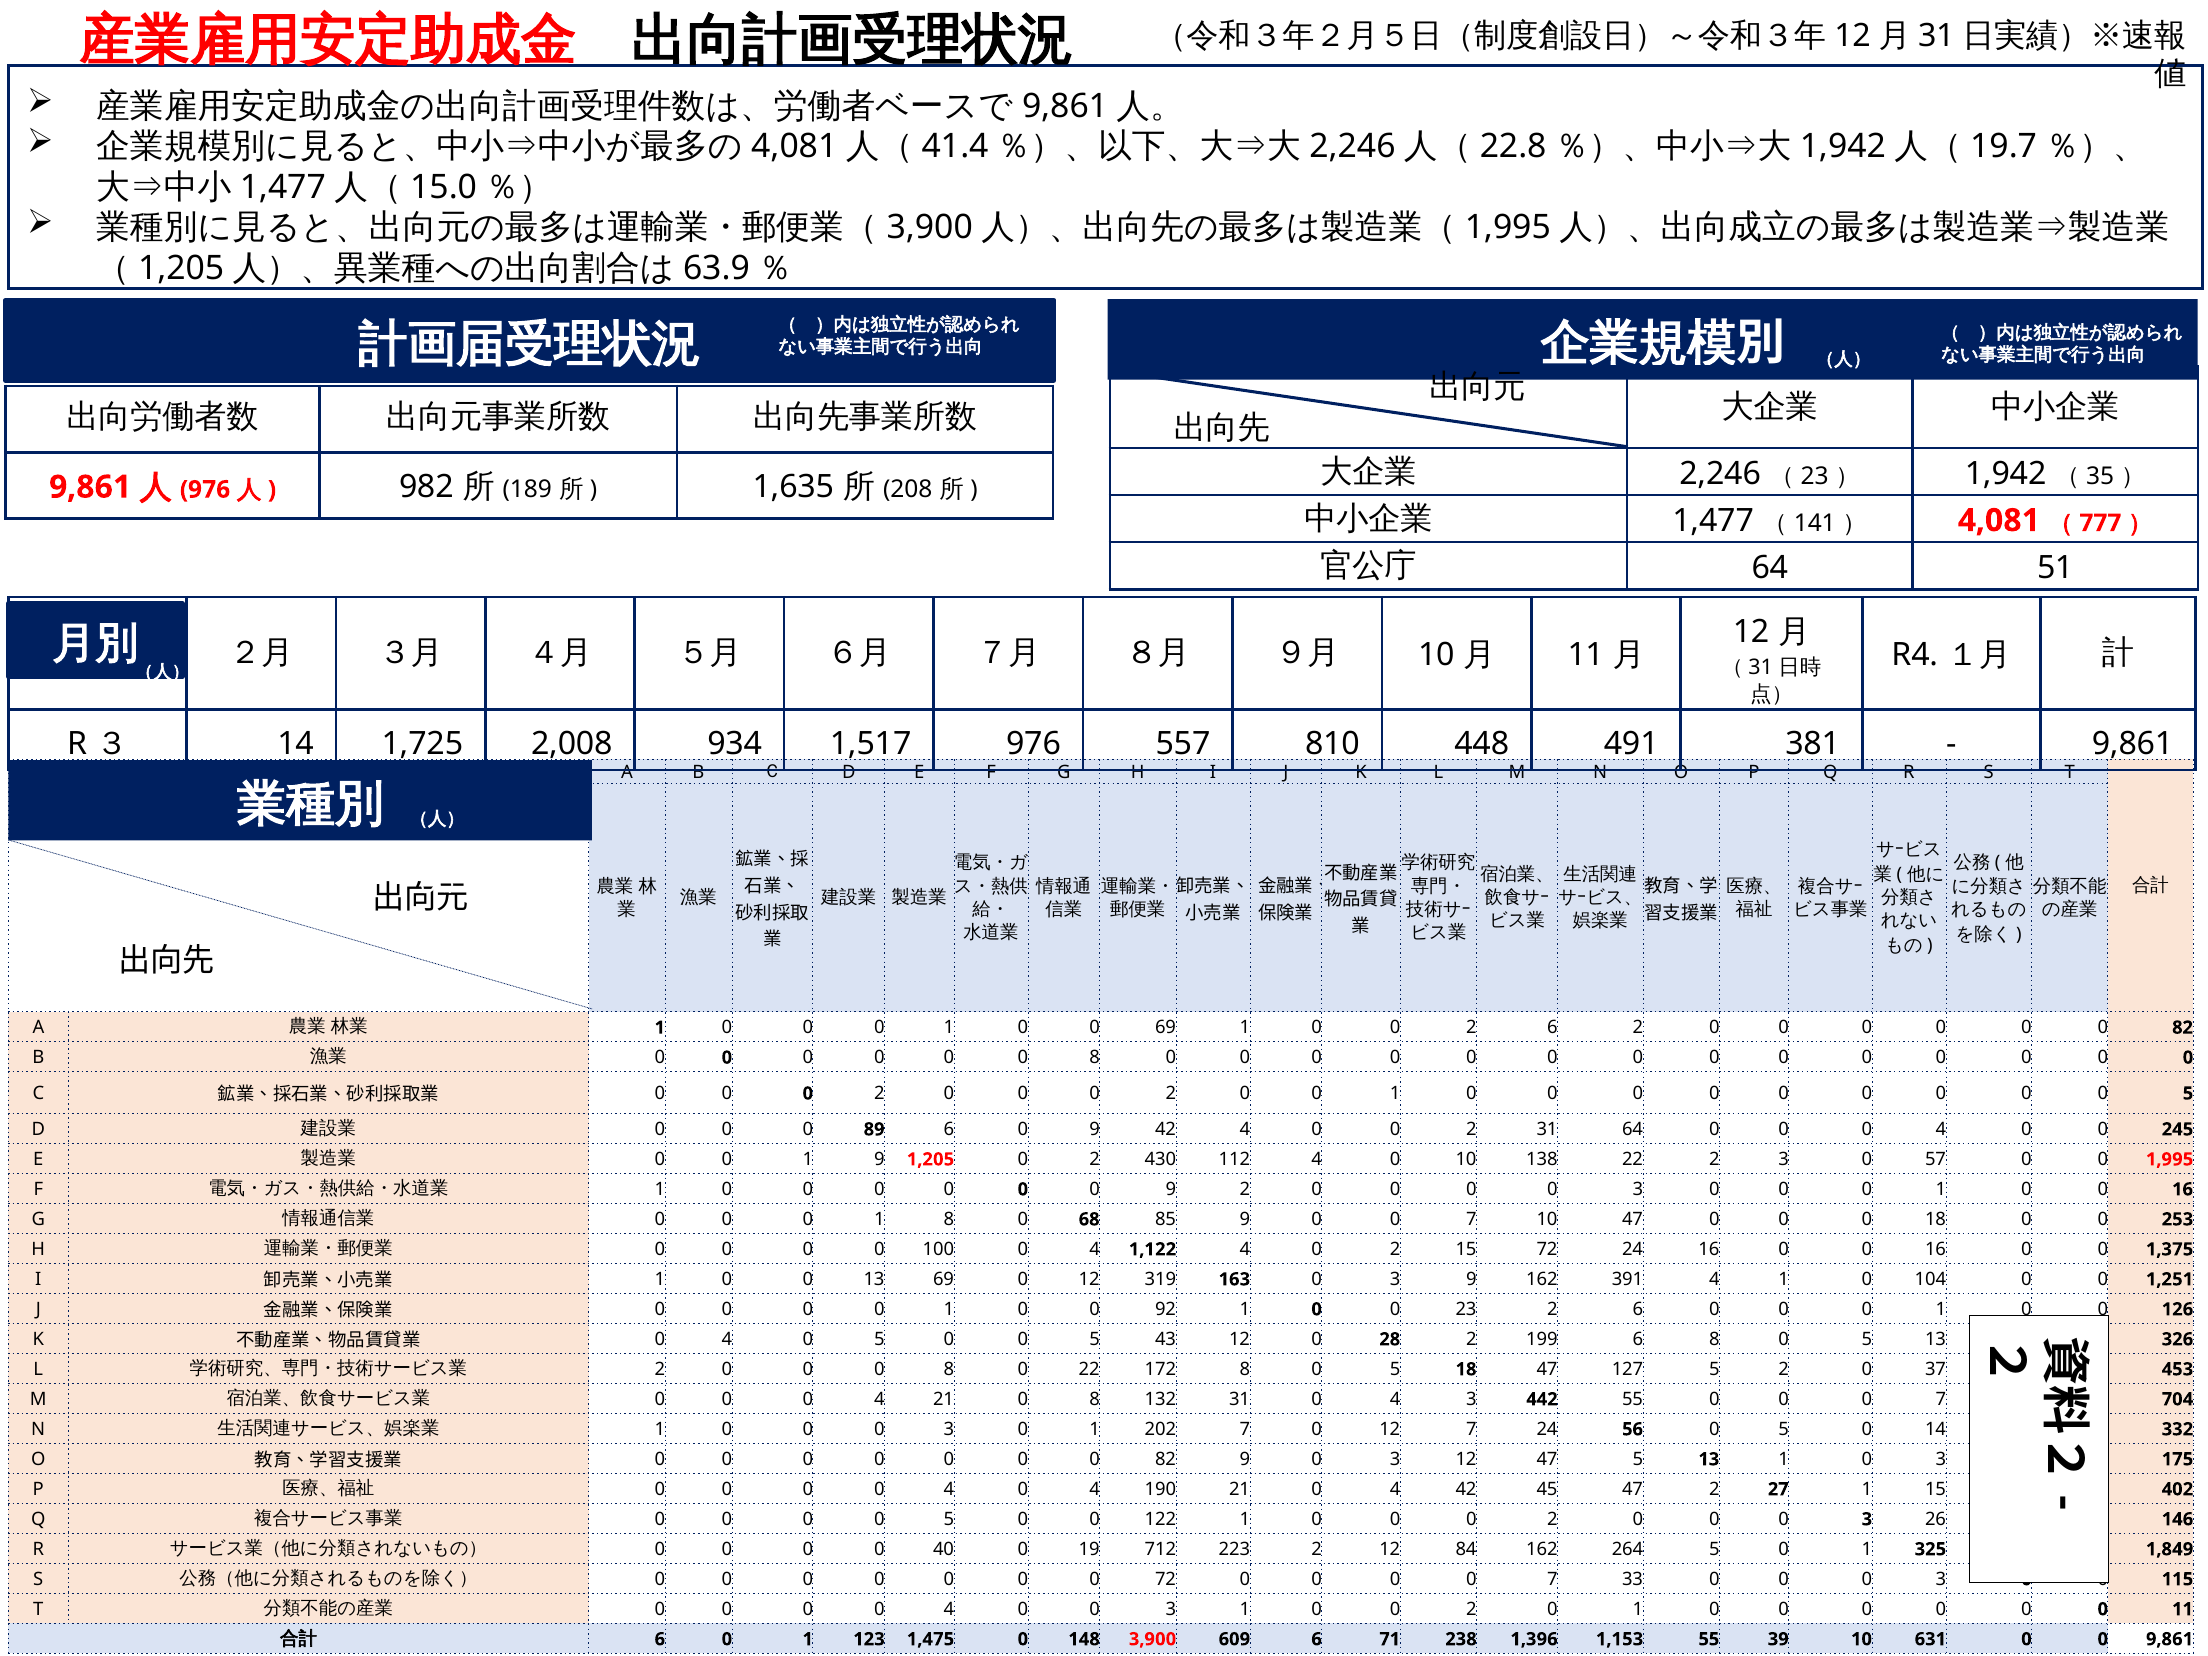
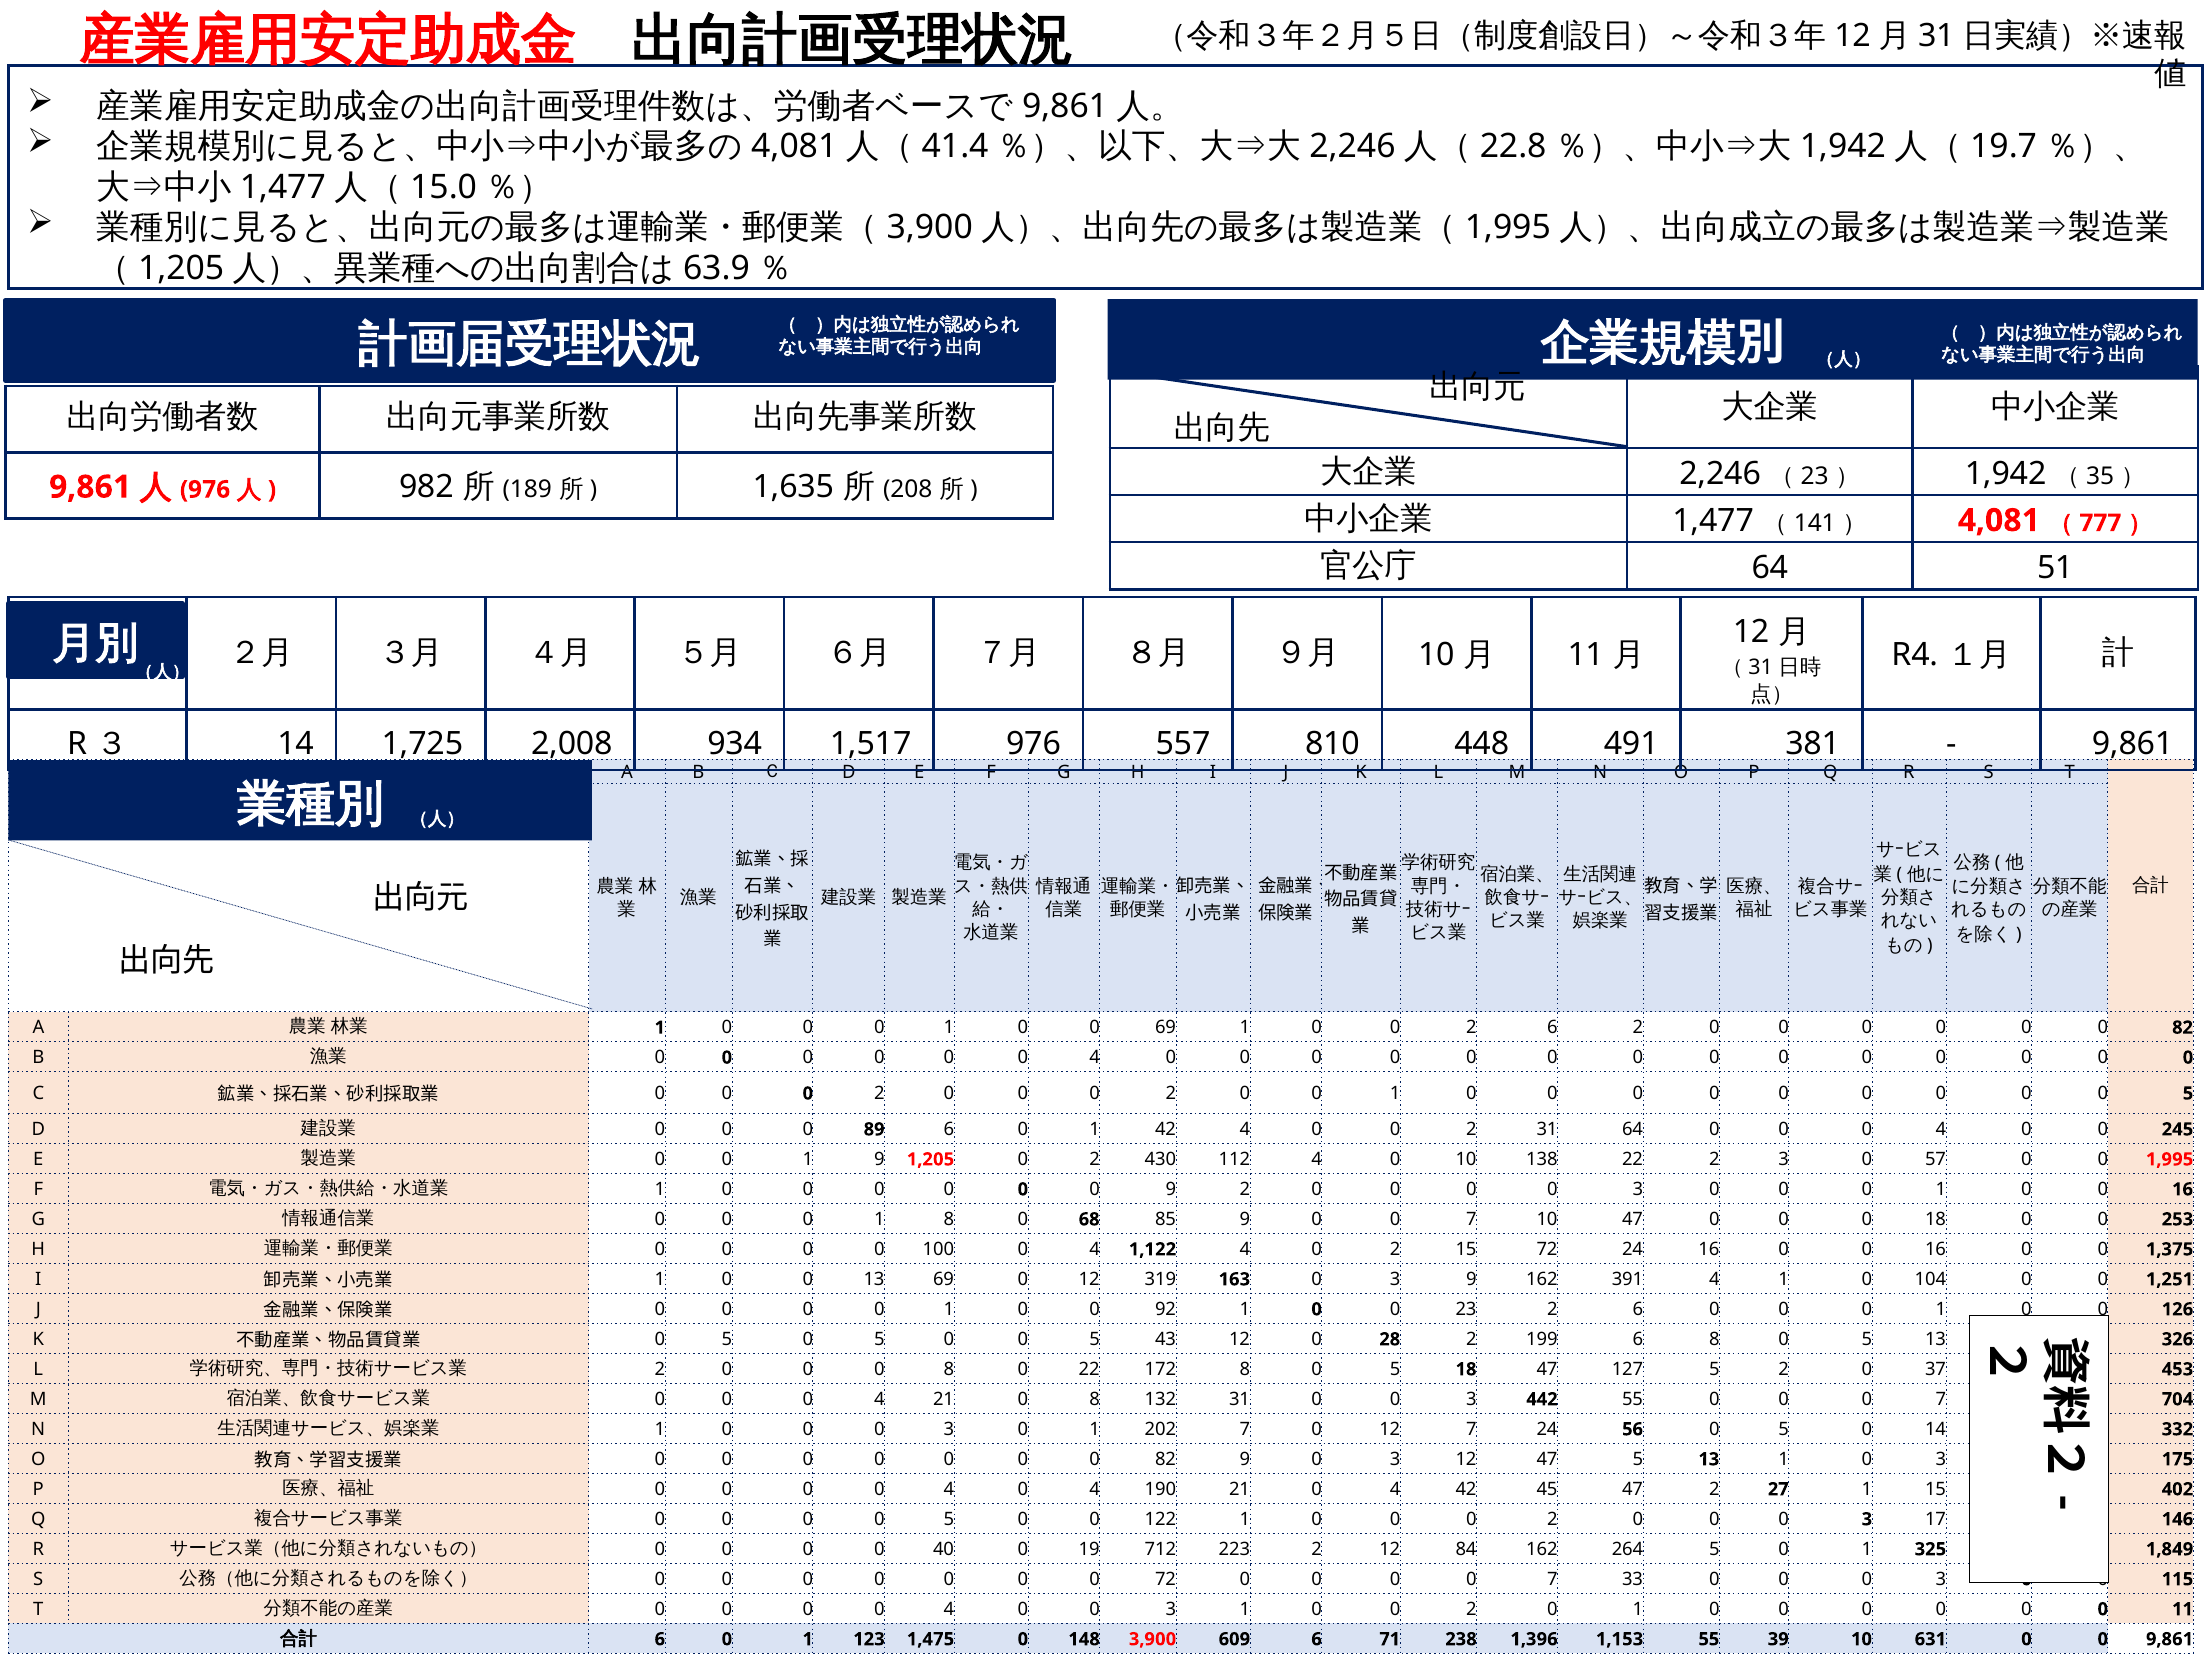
8: 8 -> 4 (1095, 1058)
89 6 0 9: 9 -> 1 (1095, 1129)
4: 4 -> 5 (727, 1339)
31 0 4: 4 -> 0 (1395, 1399)
26: 26 -> 17 (1936, 1519)
